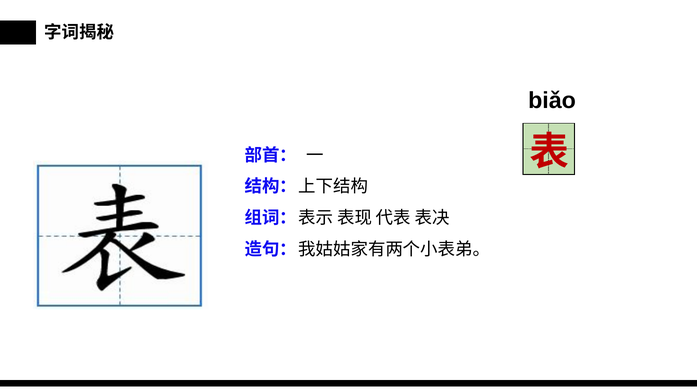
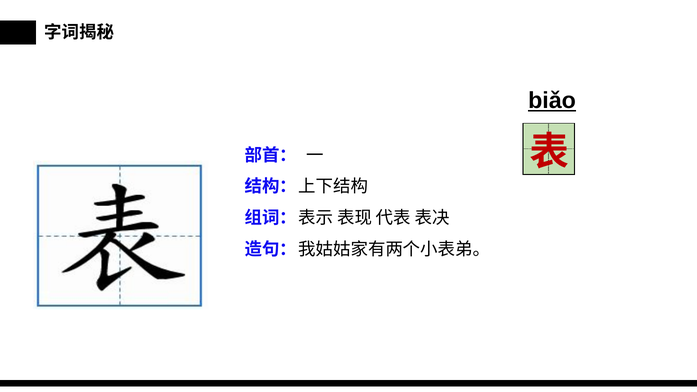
biǎo underline: none -> present (552, 101)
